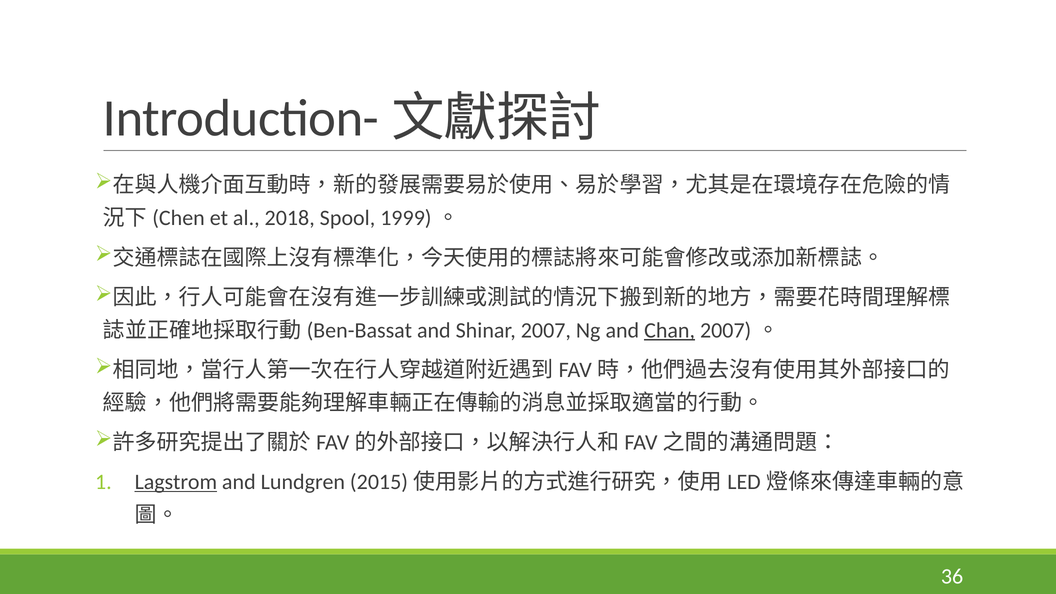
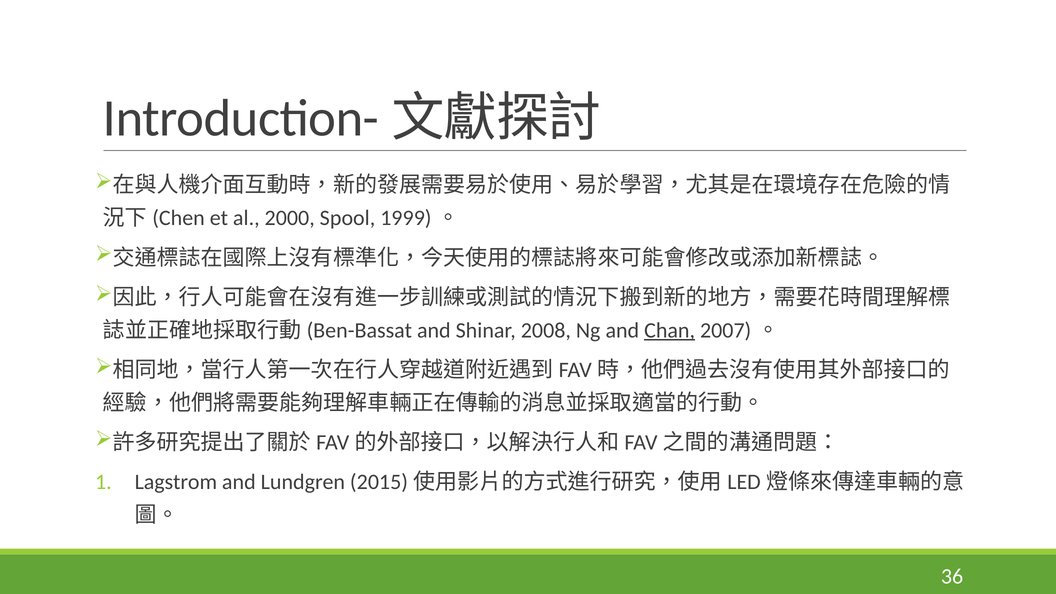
2018: 2018 -> 2000 (290, 218)
Shinar 2007: 2007 -> 2008 (546, 330)
Lagstrom underline: present -> none (176, 482)
